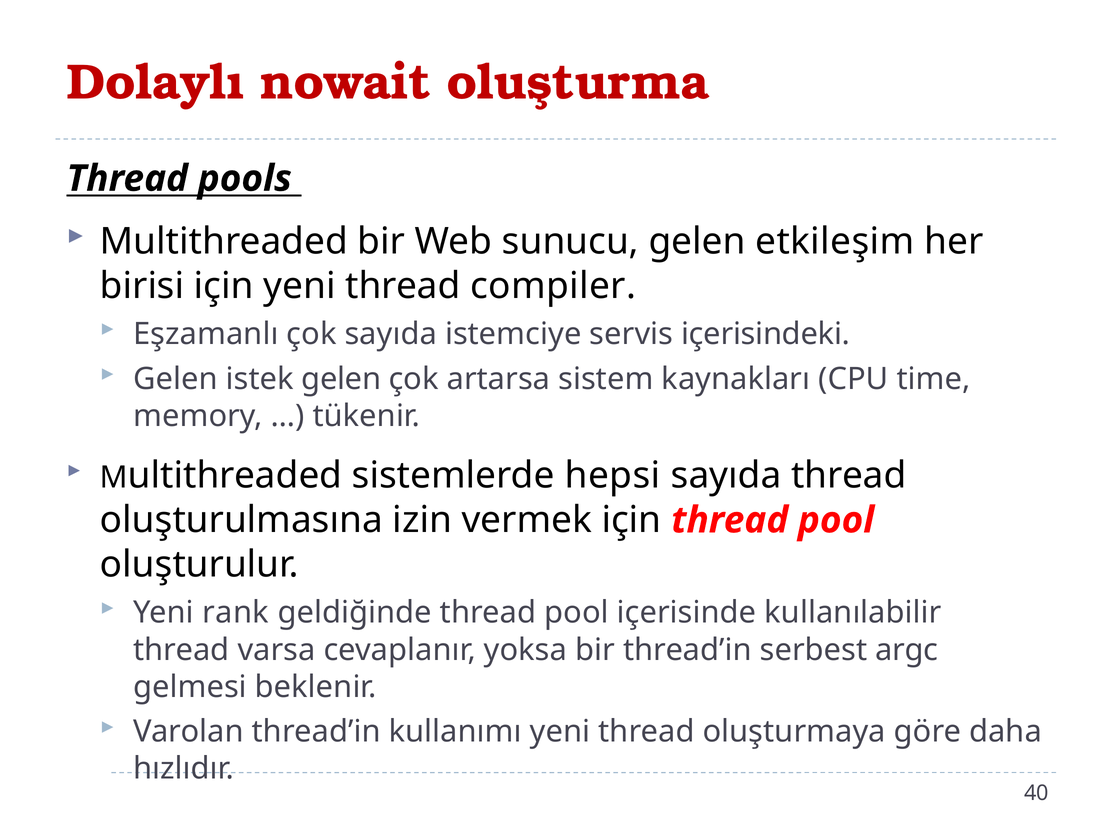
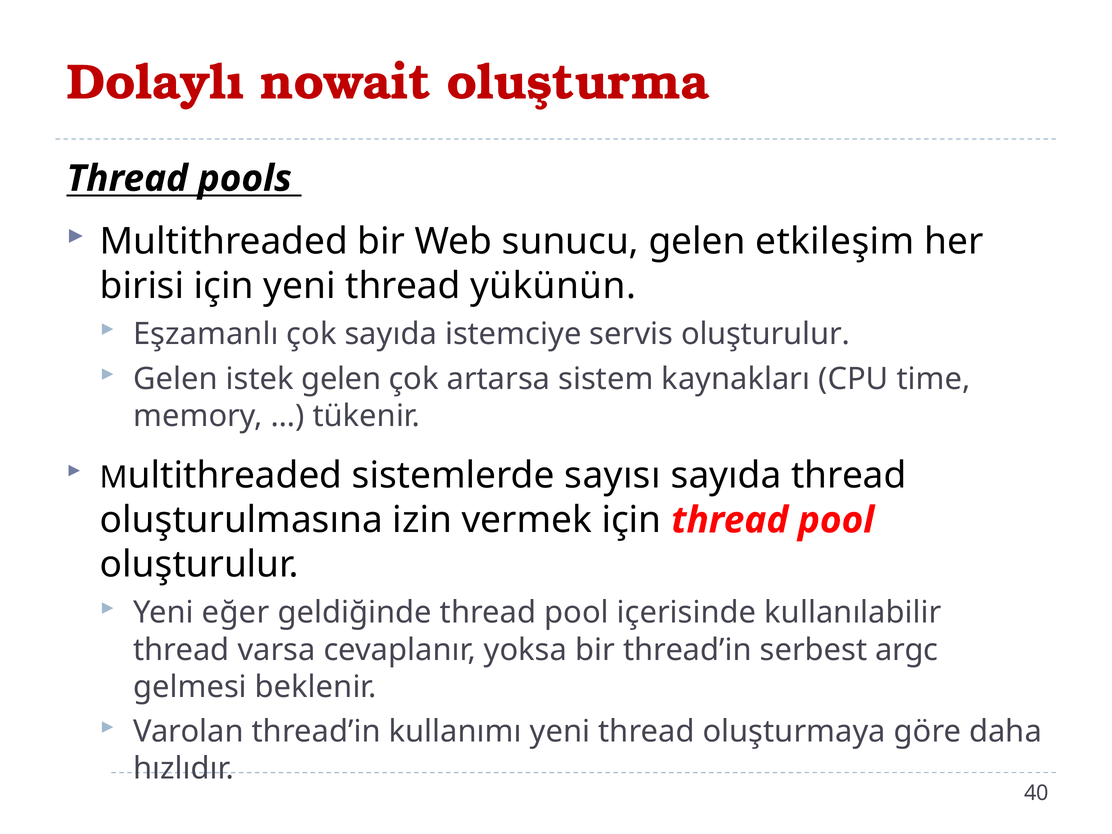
compiler: compiler -> yükünün (553, 286)
servis içerisindeki: içerisindeki -> oluşturulur (766, 334)
hepsi: hepsi -> sayısı (613, 476)
rank: rank -> eğer (236, 613)
